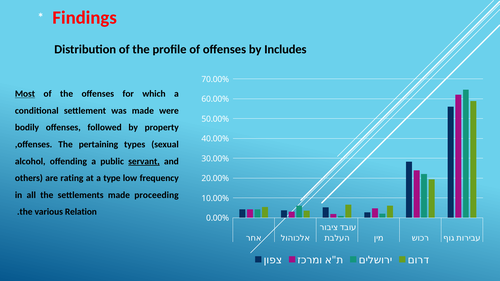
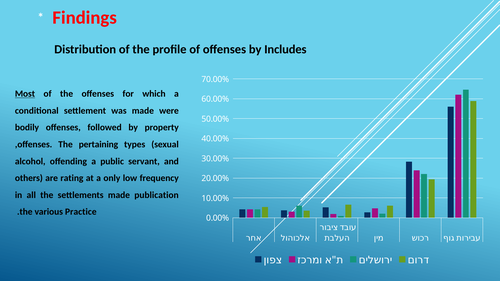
servant underline: present -> none (144, 161)
type: type -> only (112, 178)
proceeding: proceeding -> publication (157, 195)
Relation: Relation -> Practice (81, 212)
